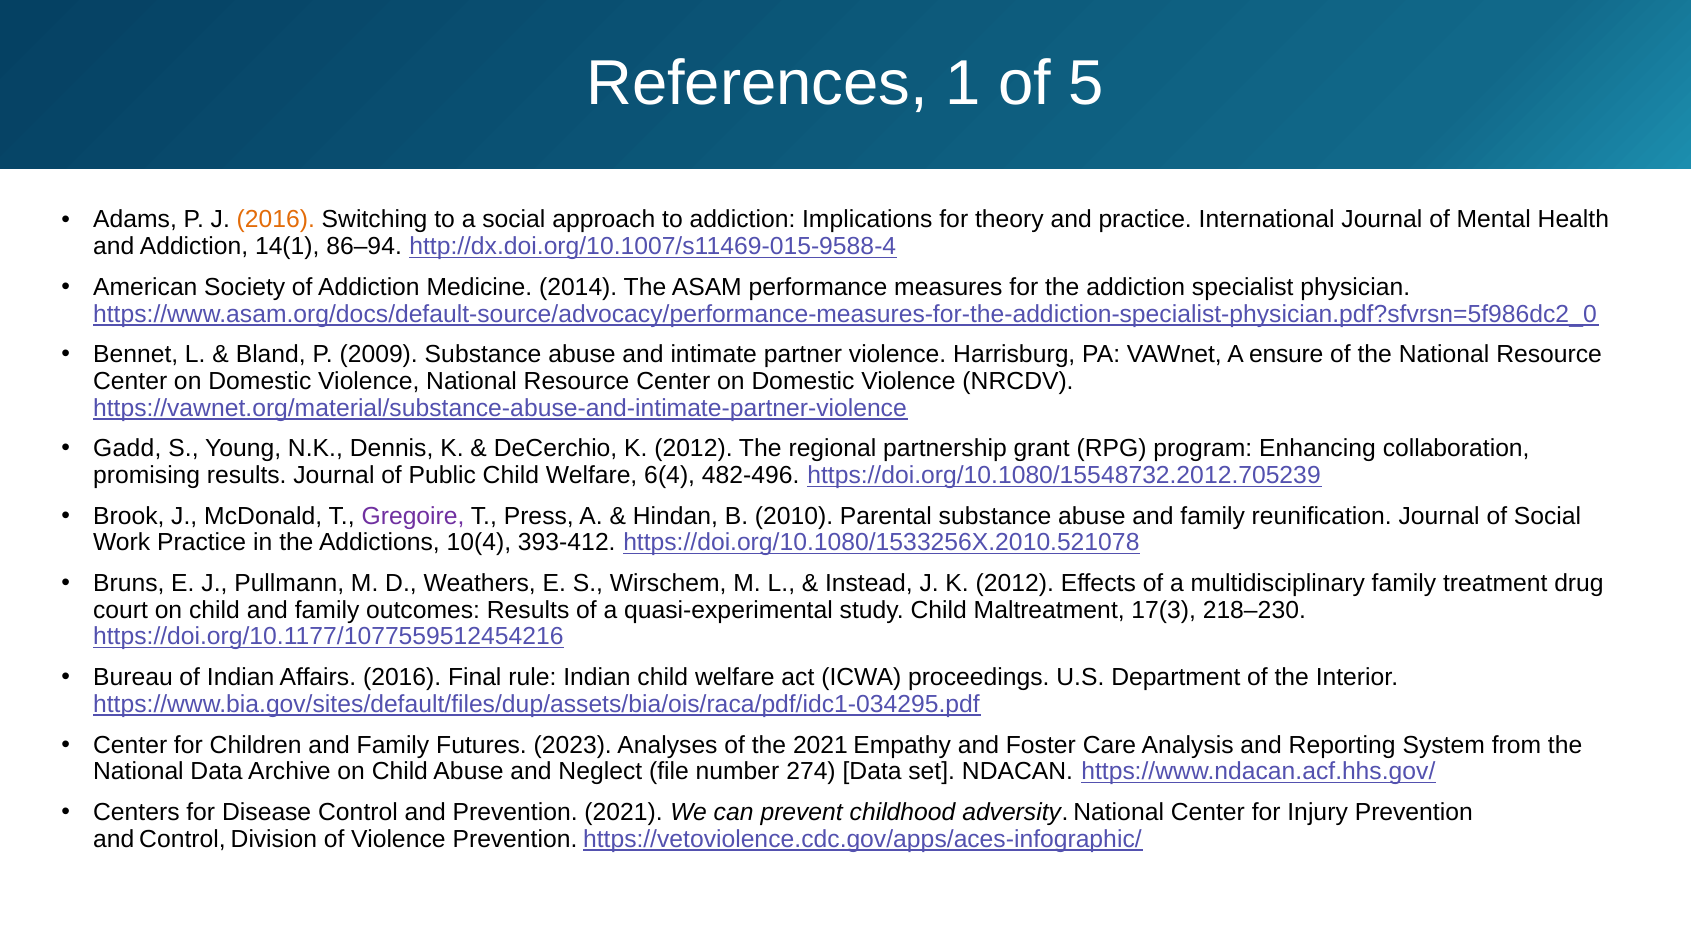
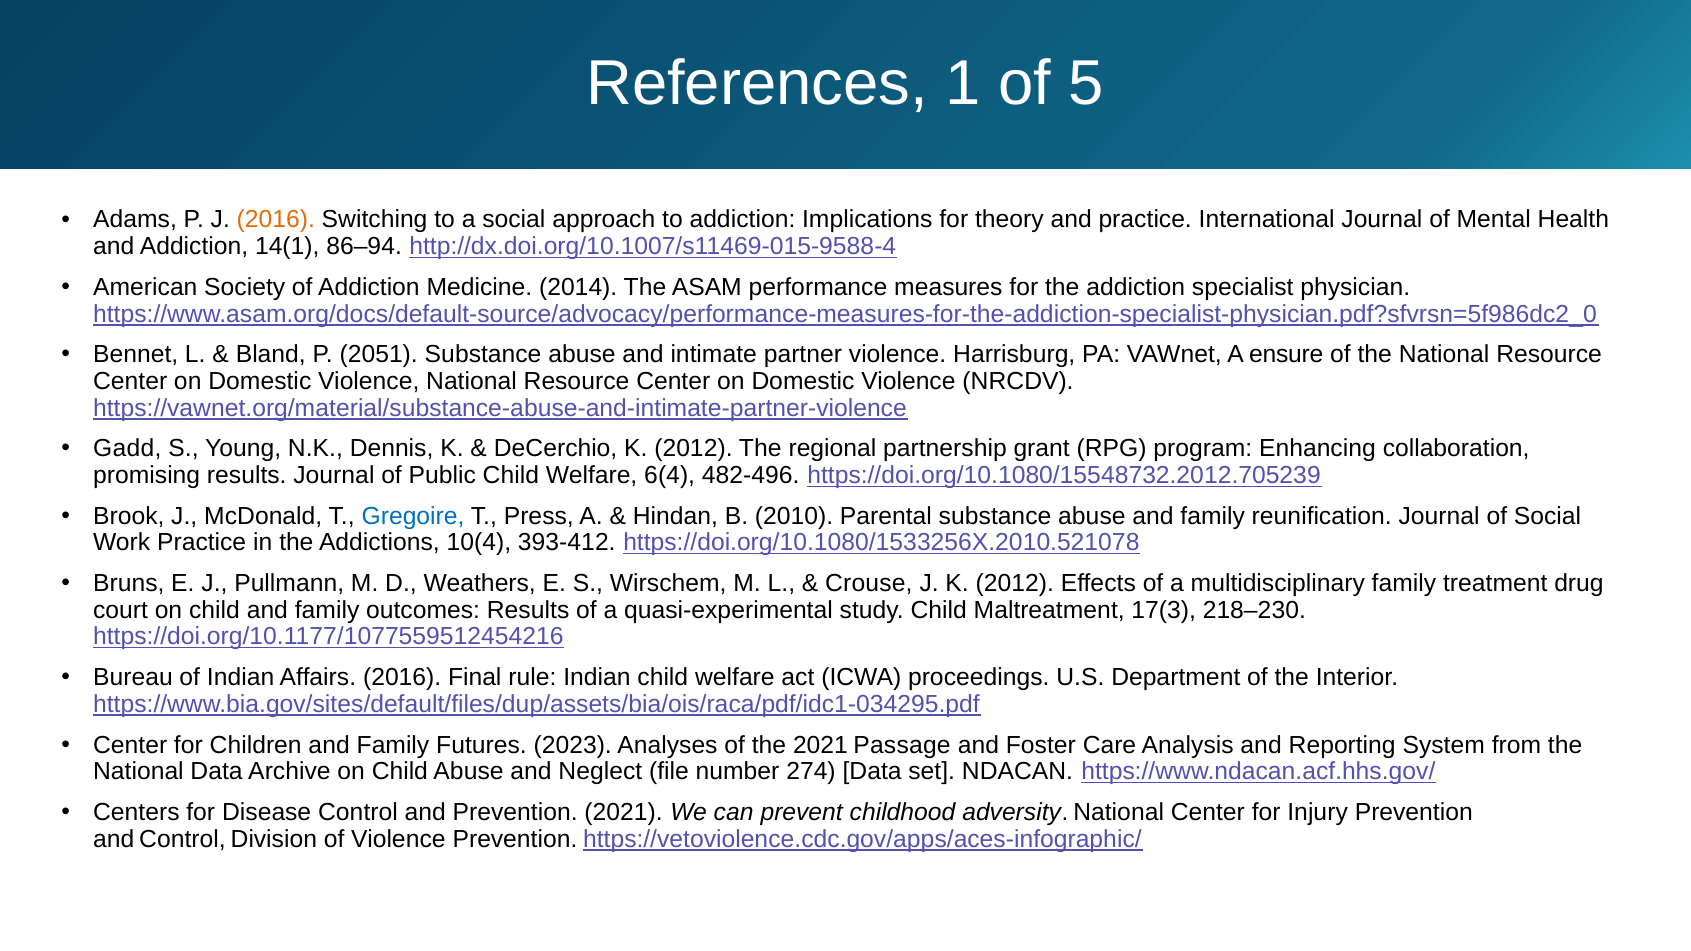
2009: 2009 -> 2051 (379, 355)
Gregoire colour: purple -> blue (413, 516)
Instead: Instead -> Crouse (869, 584)
Empathy: Empathy -> Passage (902, 745)
